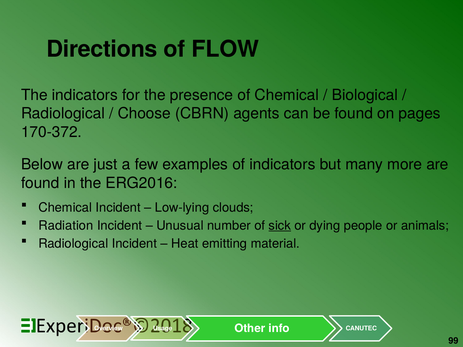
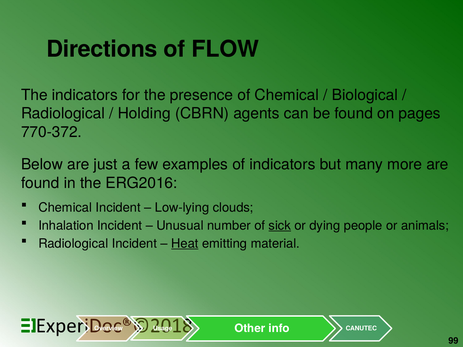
Choose: Choose -> Holding (144, 114)
170-372: 170-372 -> 770-372 (51, 132)
Radiation: Radiation -> Inhalation (66, 226)
Heat underline: none -> present (185, 244)
